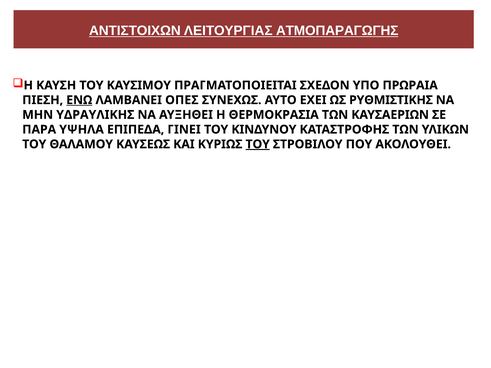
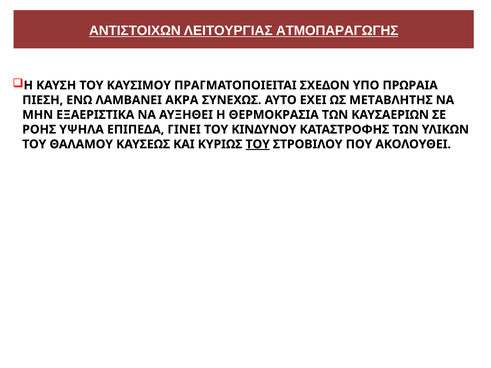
ΕΝΩ underline: present -> none (79, 100)
ΟΠΕΣ: ΟΠΕΣ -> ΑΚΡΑ (182, 100)
ΡΥΘΜΙΣΤΙΚΗΣ: ΡΥΘΜΙΣΤΙΚΗΣ -> ΜΕΤΑΒΛΗΤΗΣ (391, 100)
ΥΔΡΑΥΛΙΚΗΣ: ΥΔΡΑΥΛΙΚΗΣ -> ΕΞΑΕΡΙΣΤΙΚΑ (95, 115)
ΠΑΡΑ: ΠΑΡΑ -> ΡΟΗΣ (39, 130)
